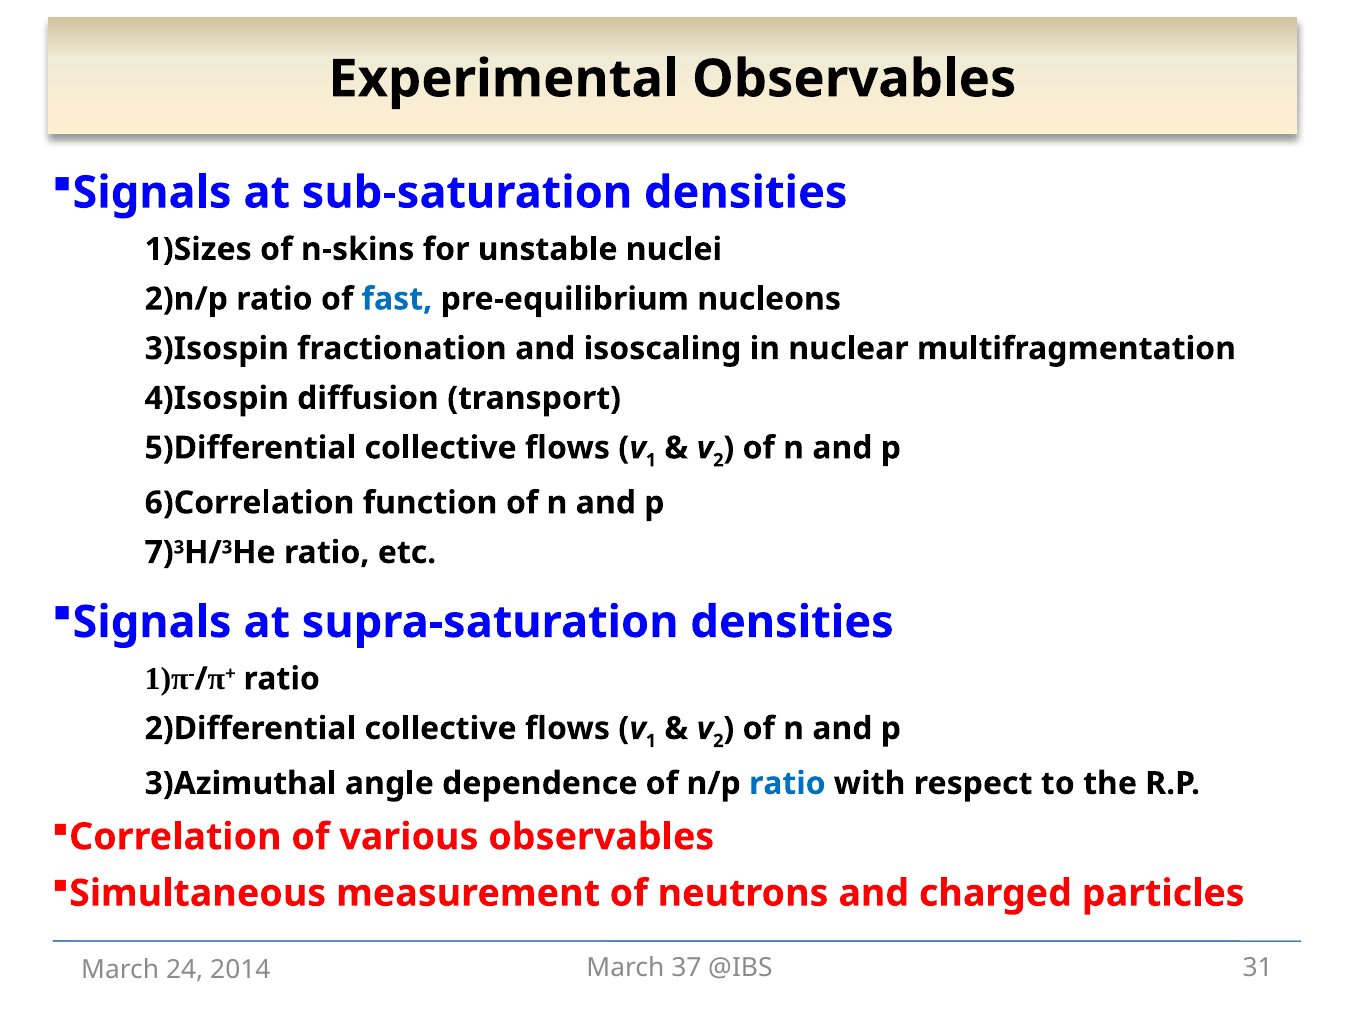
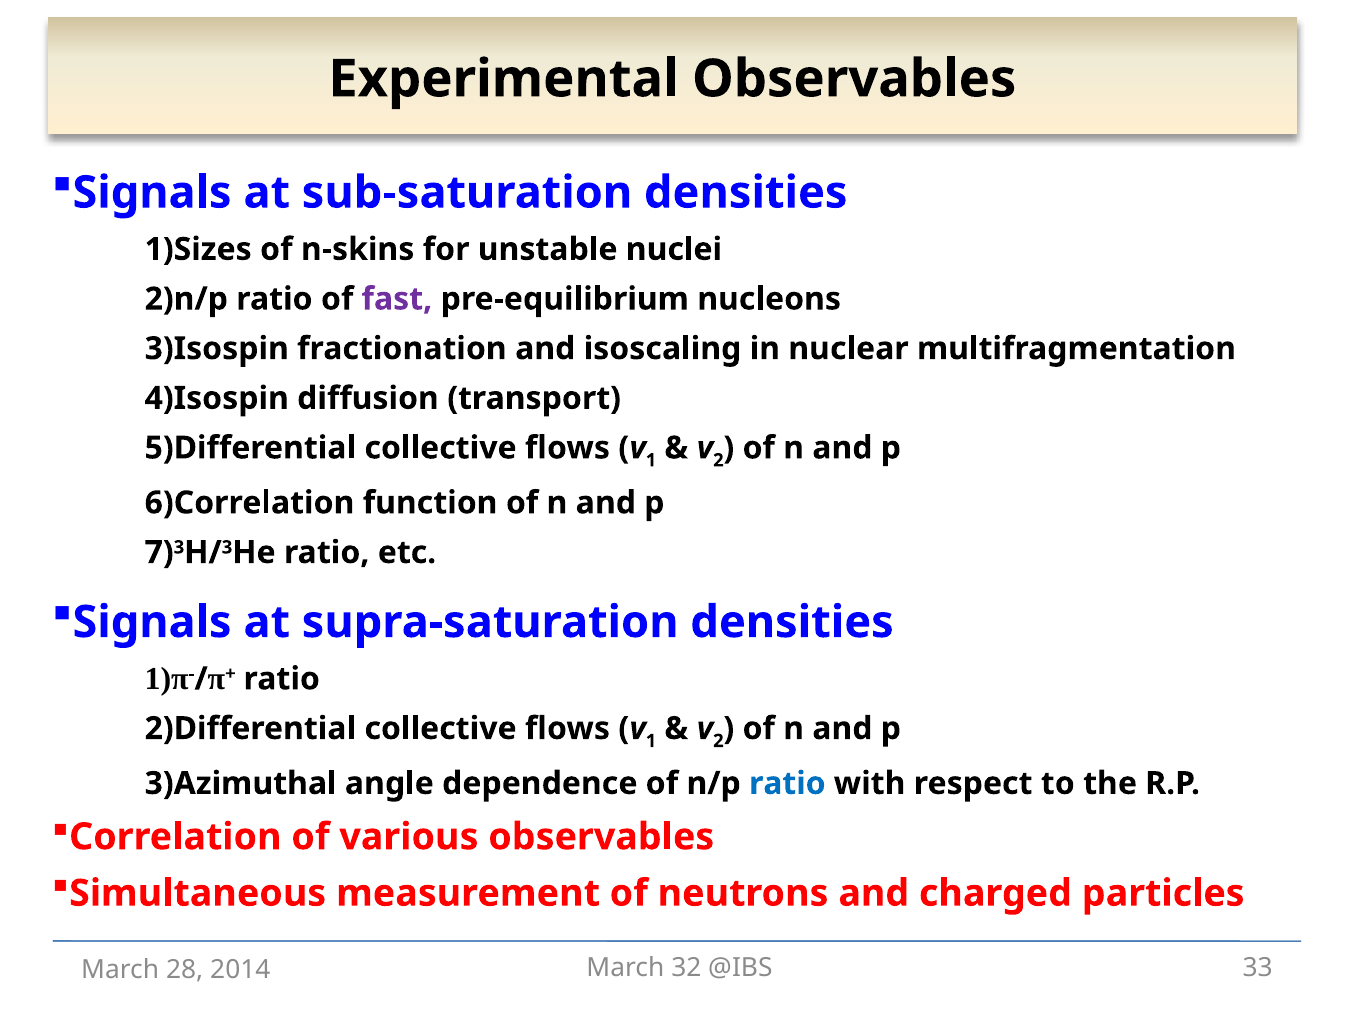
fast colour: blue -> purple (397, 299)
37: 37 -> 32 (686, 968)
31: 31 -> 33 (1258, 968)
24: 24 -> 28 (185, 970)
